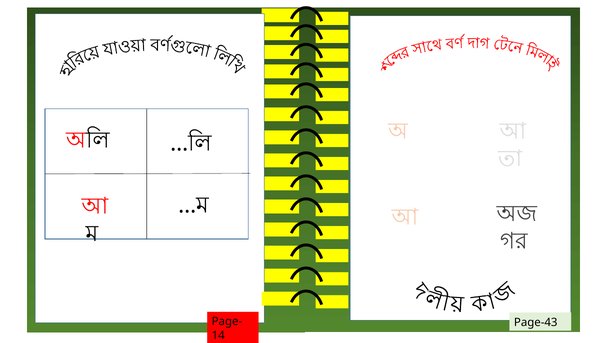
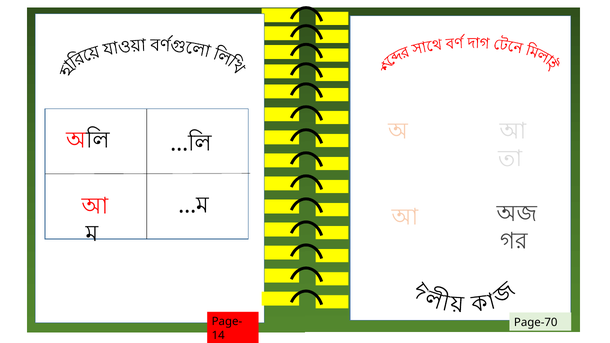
Page-43: Page-43 -> Page-70 (536, 323)
